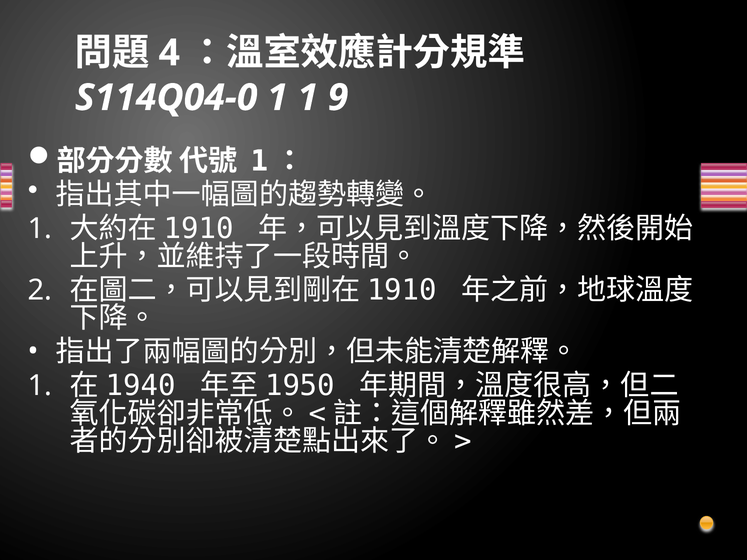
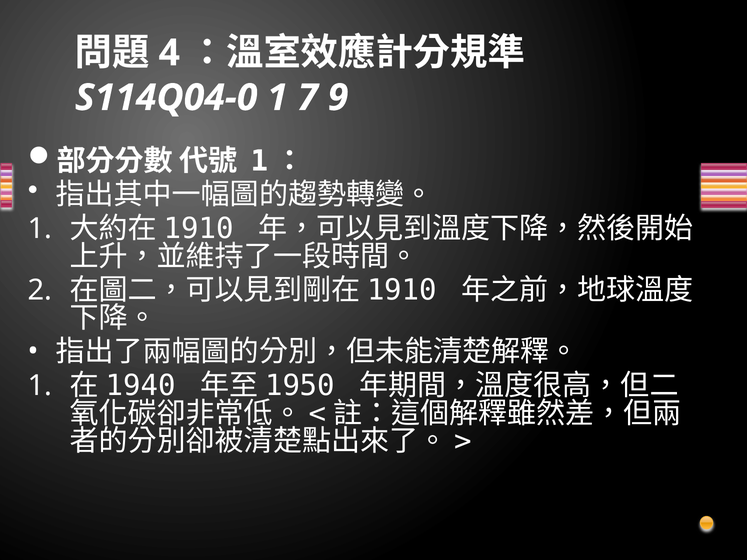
1 1: 1 -> 7 (308, 98)
